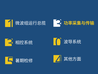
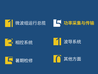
3: 3 -> 5 (59, 24)
0: 0 -> 1 (59, 42)
4: 4 -> 0 (59, 60)
